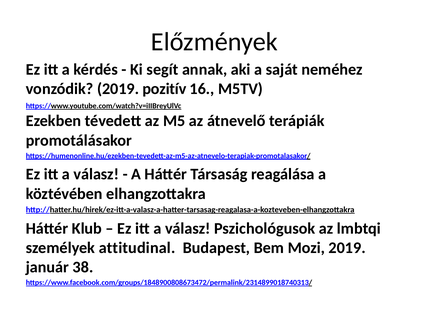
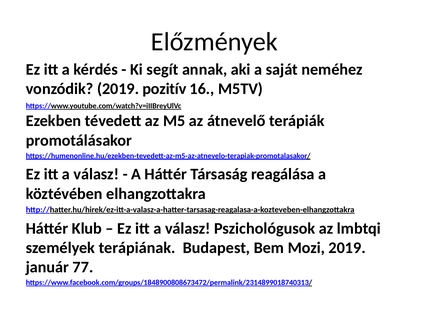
attitudinal: attitudinal -> terápiának (137, 248)
38: 38 -> 77 (83, 267)
